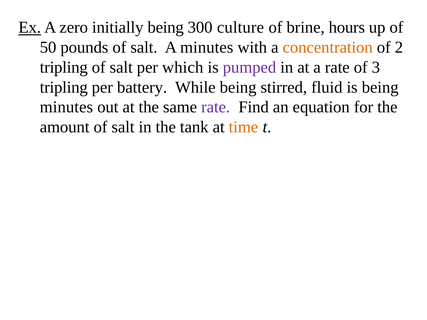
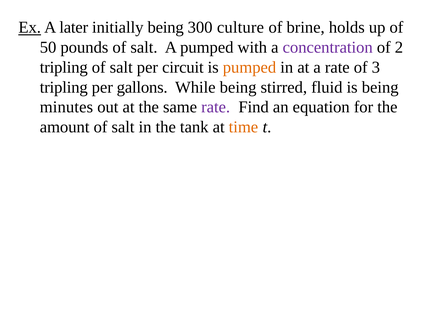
zero: zero -> later (74, 27)
hours: hours -> holds (347, 27)
A minutes: minutes -> pumped (207, 47)
concentration colour: orange -> purple (328, 47)
which: which -> circuit (183, 67)
pumped colour: purple -> orange (249, 67)
battery: battery -> gallons (142, 87)
